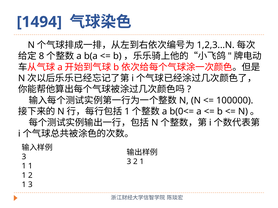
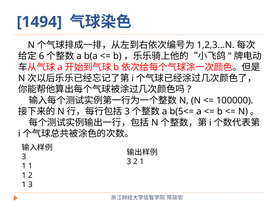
8: 8 -> 6 (41, 56)
1: 1 -> 3 (127, 112)
b(0<=: b(0<= -> b(5<= (182, 112)
